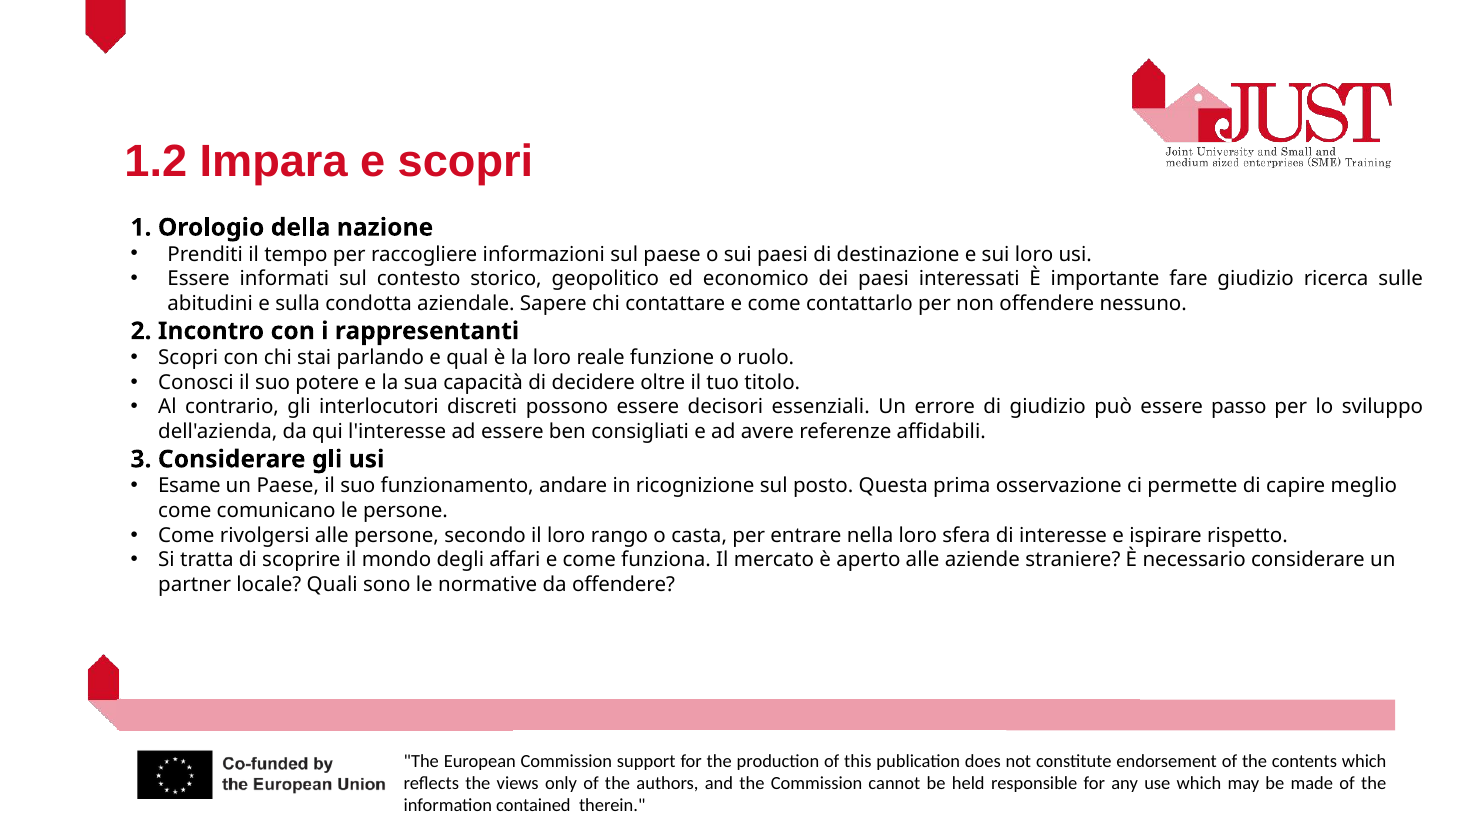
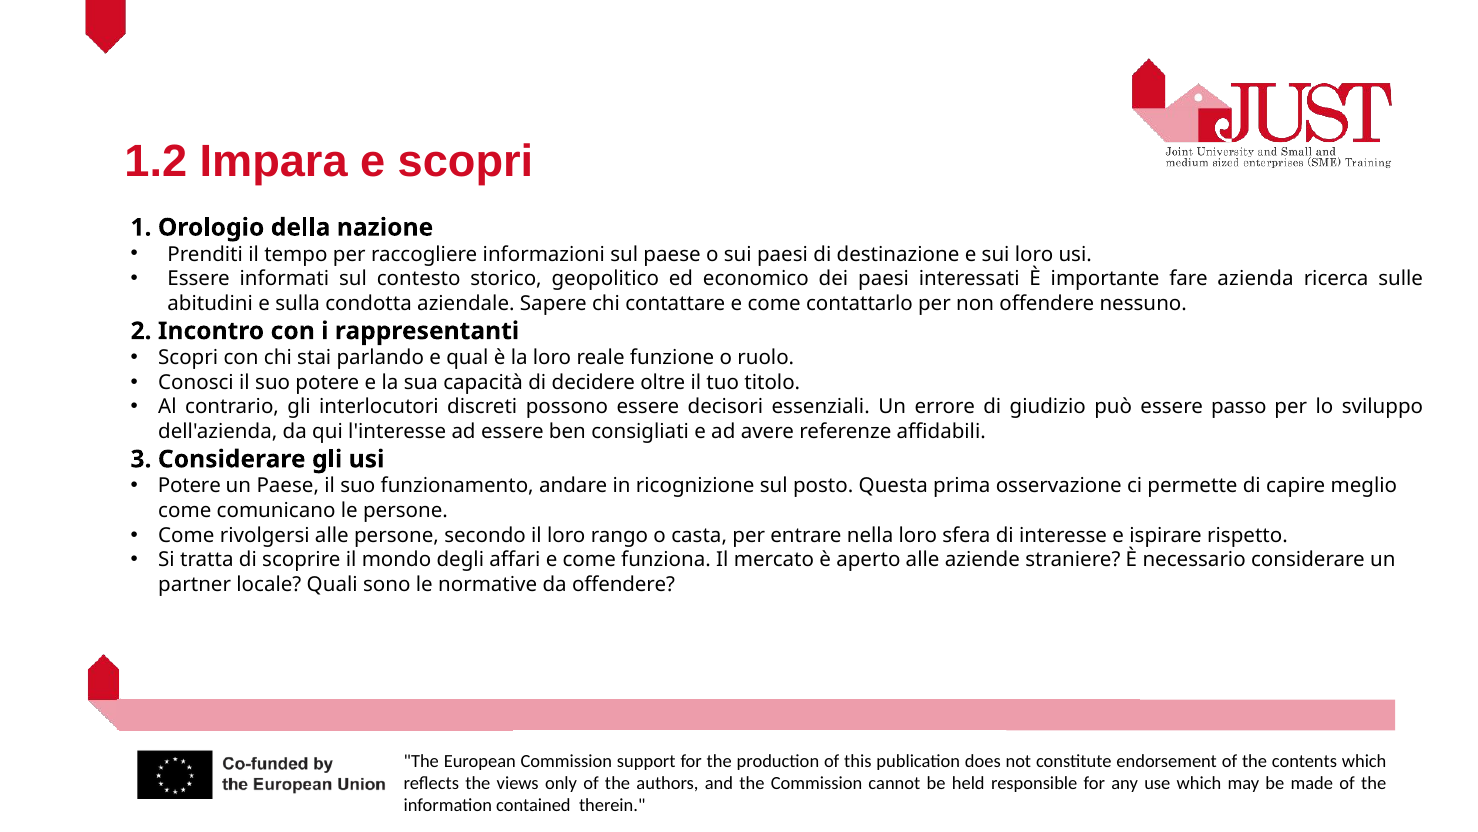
fare giudizio: giudizio -> azienda (1256, 279)
Esame: Esame -> Potere (189, 486)
